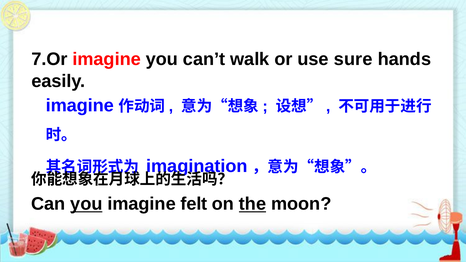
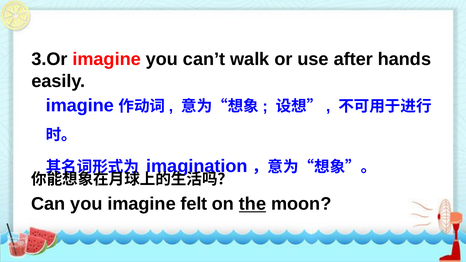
7.Or: 7.Or -> 3.Or (49, 59)
sure: sure -> after (353, 59)
you underline: present -> none (86, 204)
